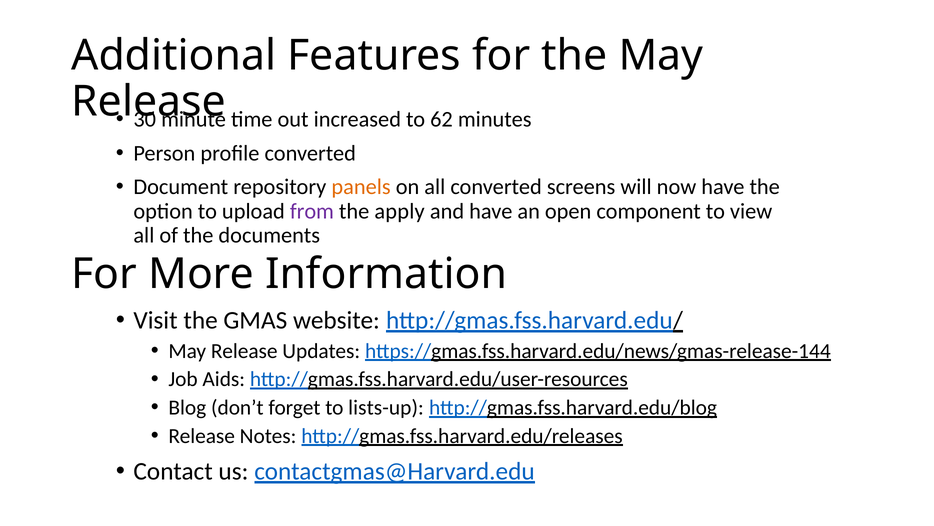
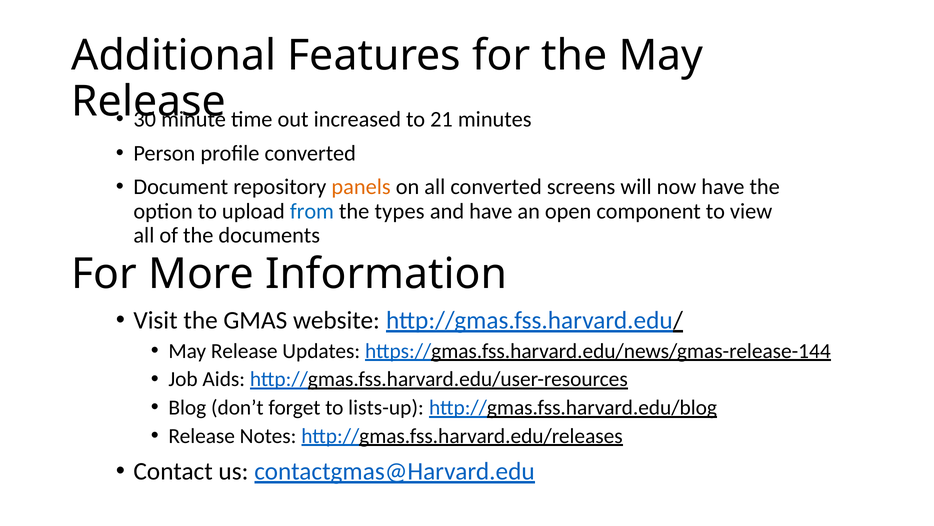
62: 62 -> 21 (441, 119)
from colour: purple -> blue (312, 211)
apply: apply -> types (400, 211)
